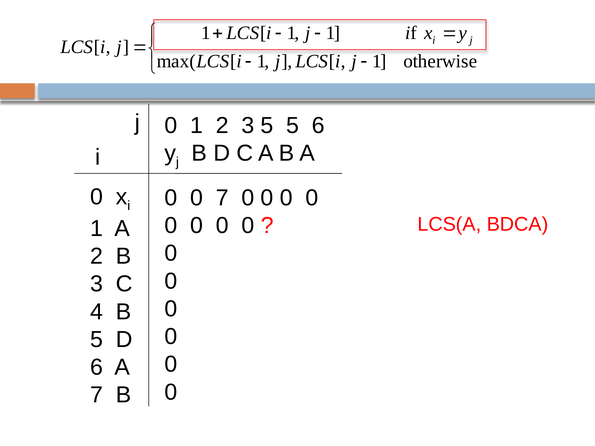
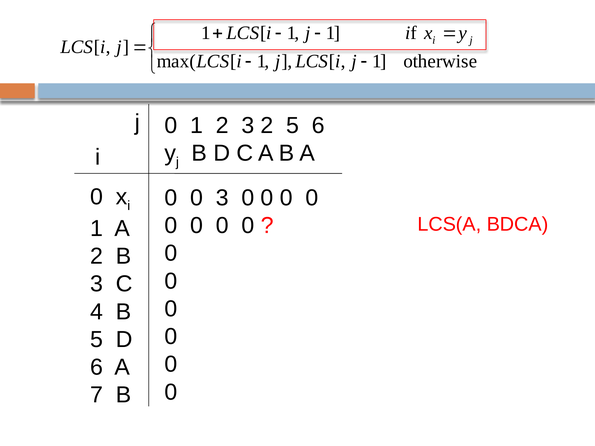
3 5: 5 -> 2 (267, 125)
0 7: 7 -> 3 (222, 198)
